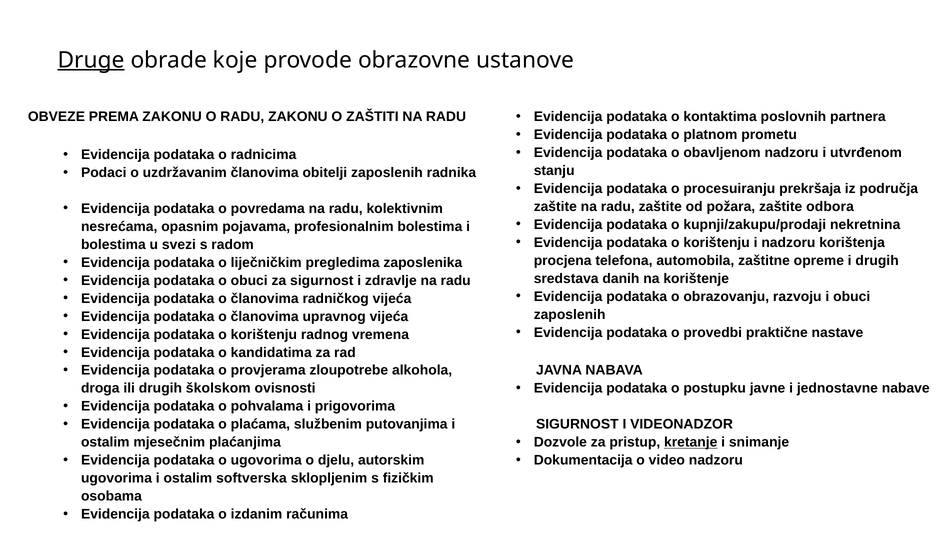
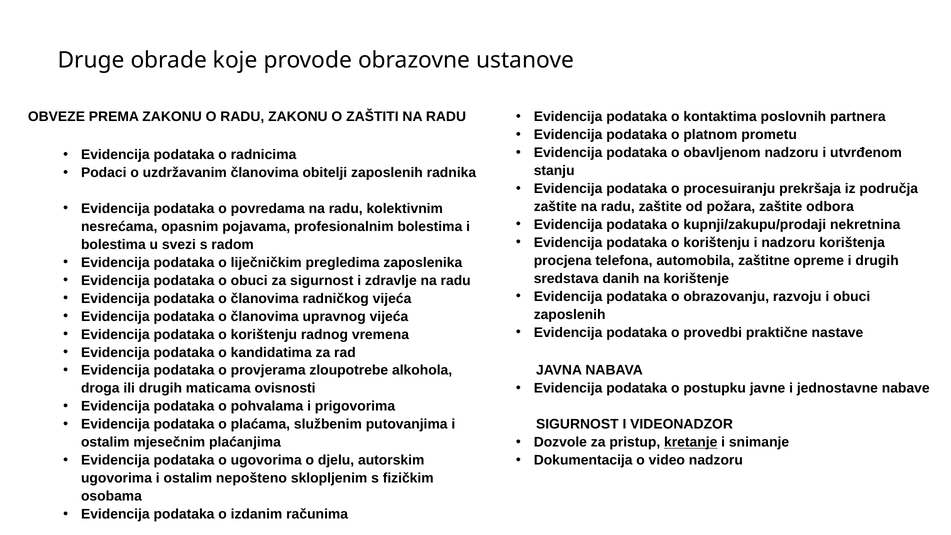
Druge underline: present -> none (91, 60)
školskom: školskom -> maticama (218, 388)
softverska: softverska -> nepošteno (251, 478)
